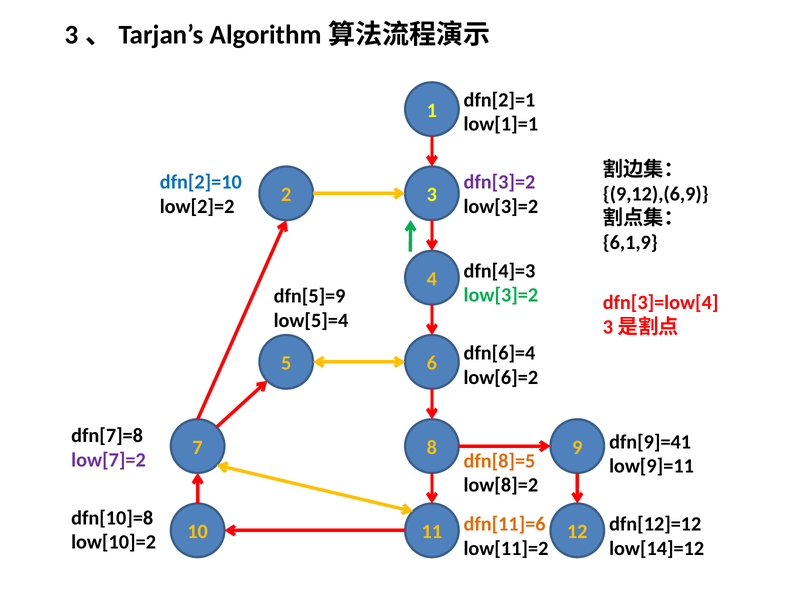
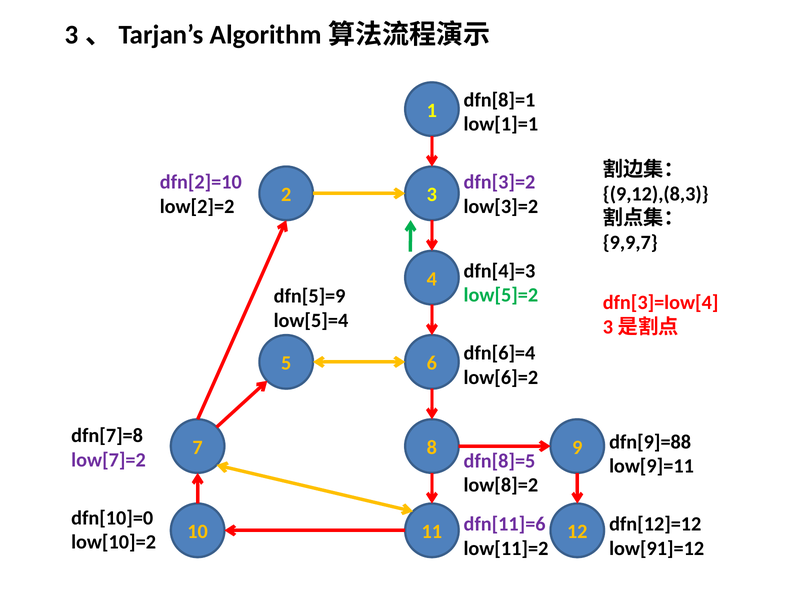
dfn[2]=1: dfn[2]=1 -> dfn[8]=1 (499, 100)
dfn[2]=10 colour: blue -> purple (201, 182)
9,12),(6,9: 9,12),(6,9 -> 9,12),(8,3 (656, 194)
6,1,9: 6,1,9 -> 9,9,7 (630, 242)
low[3]=2: low[3]=2 -> low[5]=2 (501, 295)
dfn[9]=41: dfn[9]=41 -> dfn[9]=88 (650, 441)
dfn[8]=5 colour: orange -> purple (499, 461)
dfn[10]=8: dfn[10]=8 -> dfn[10]=0 (112, 517)
dfn[11]=6 colour: orange -> purple (505, 524)
low[14]=12: low[14]=12 -> low[91]=12 (657, 548)
